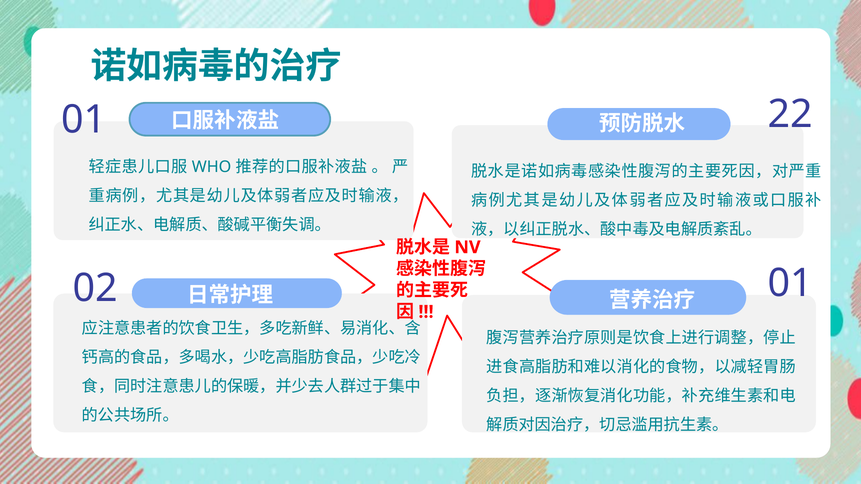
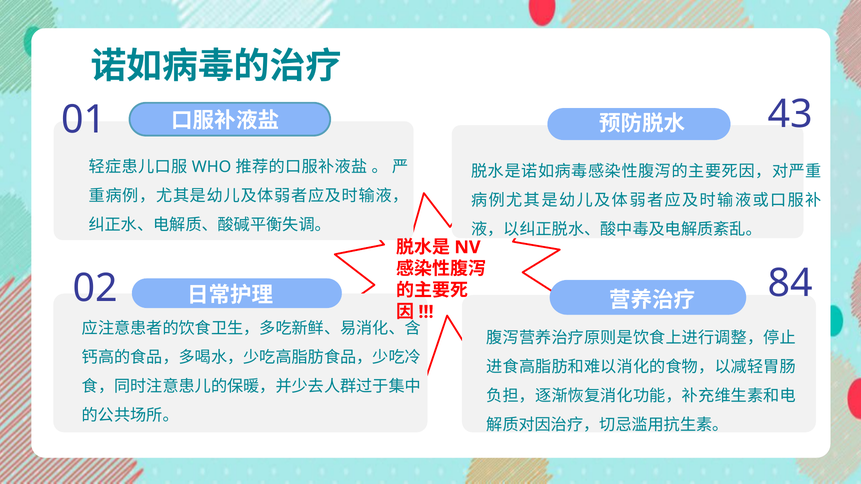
22: 22 -> 43 (790, 114)
02 01: 01 -> 84 (790, 283)
